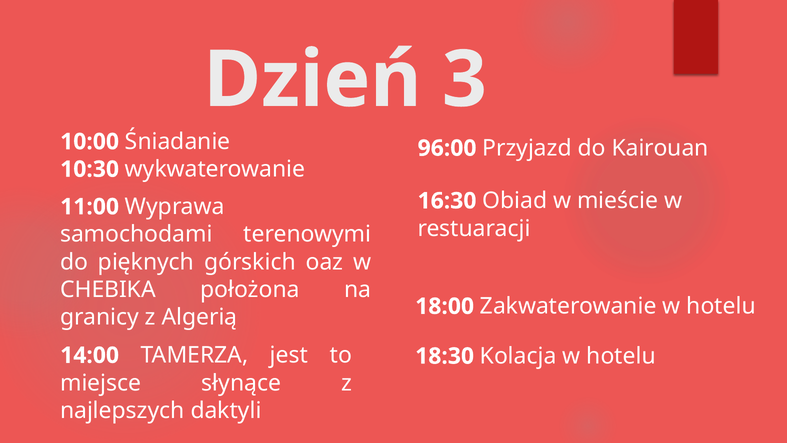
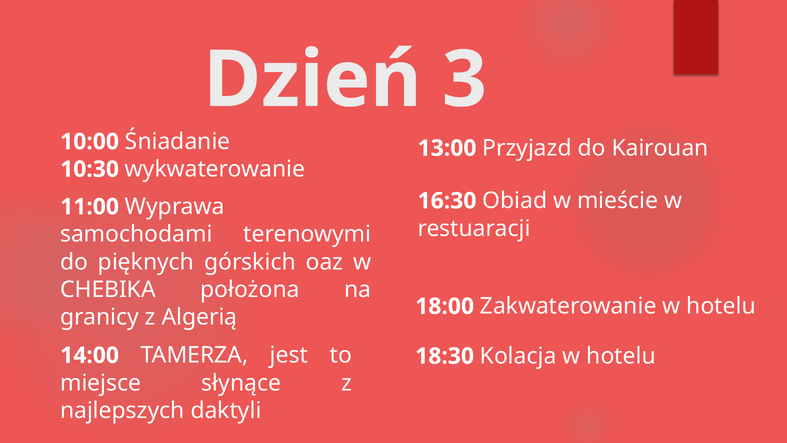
96:00: 96:00 -> 13:00 (447, 148)
